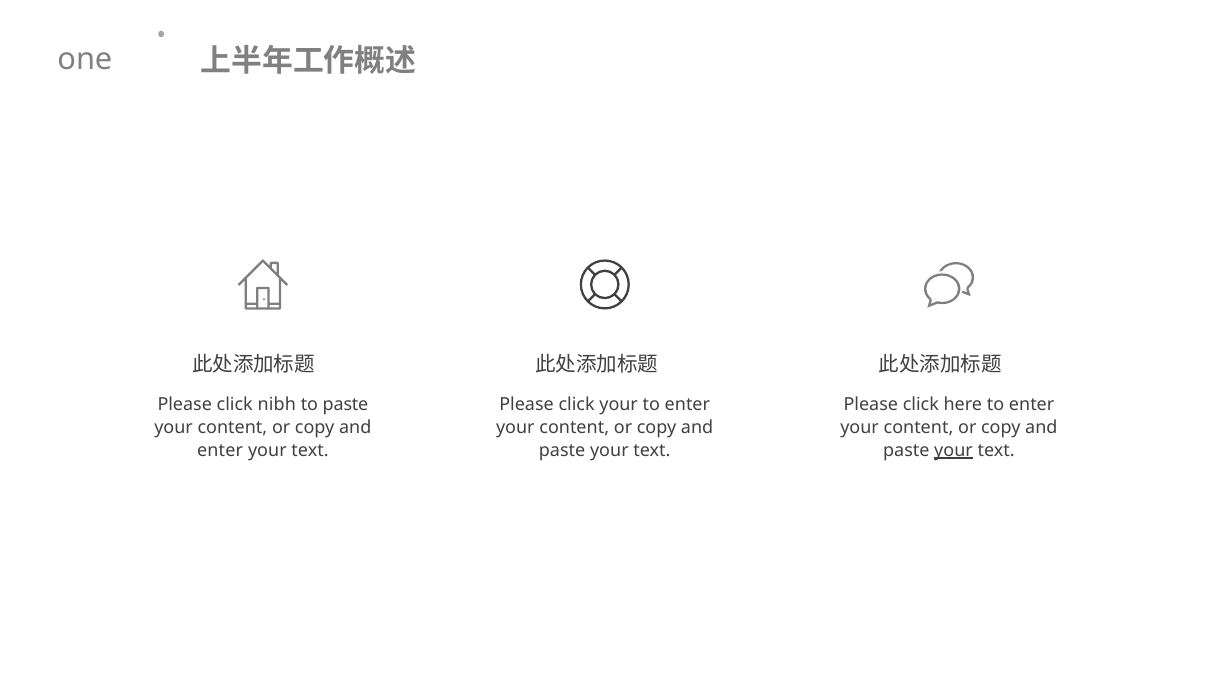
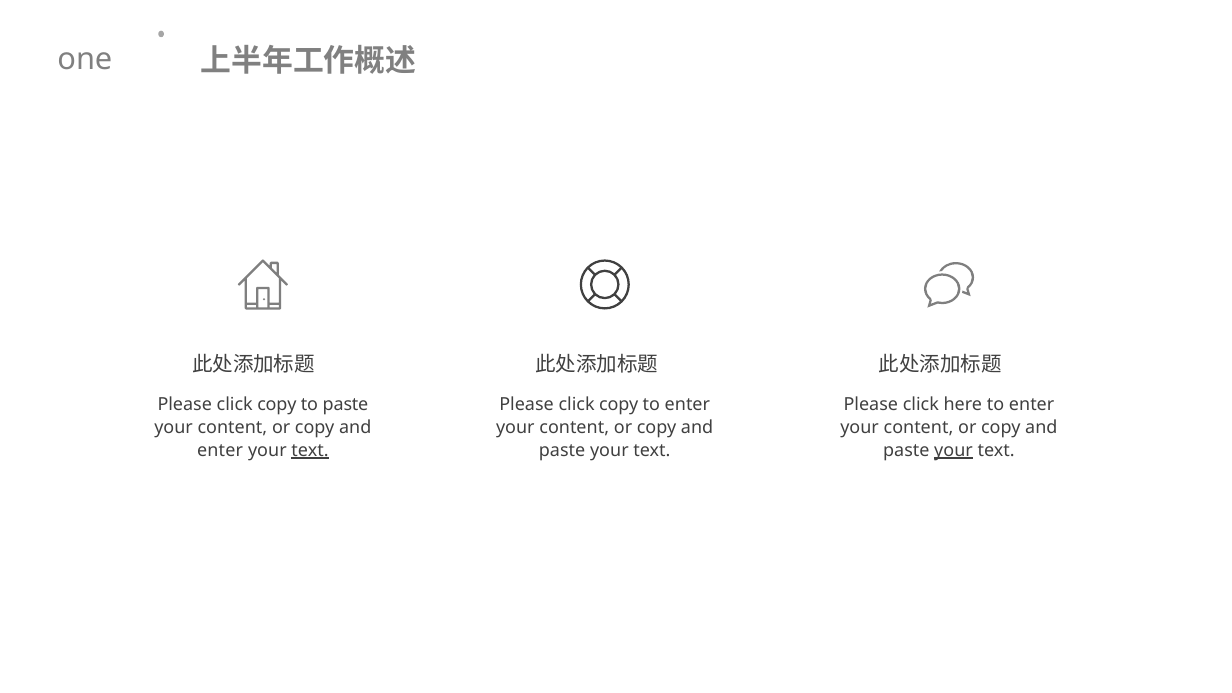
nibh: nibh -> copy (277, 404)
your: your -> copy (619, 404)
text underline: none -> present (310, 450)
